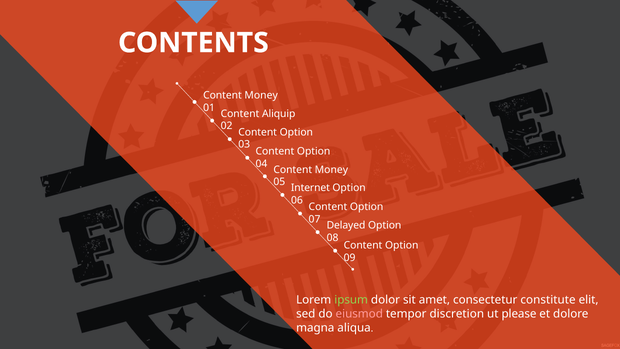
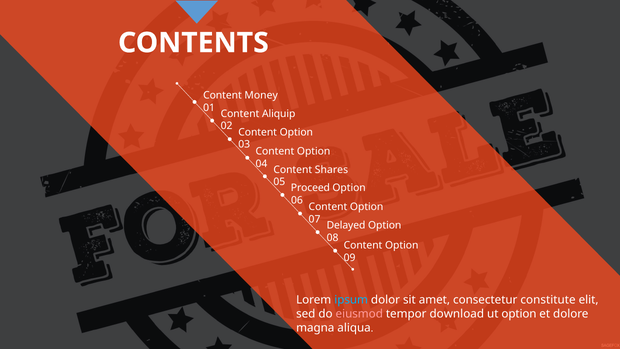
Money: Money -> Shares (331, 170)
Internet: Internet -> Proceed (310, 188)
ipsum colour: light green -> light blue (351, 300)
discretion: discretion -> download (457, 314)
ut please: please -> option (519, 314)
